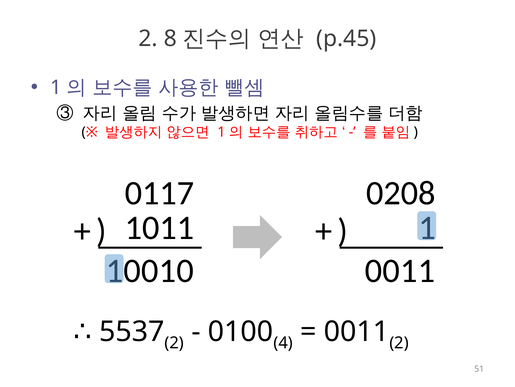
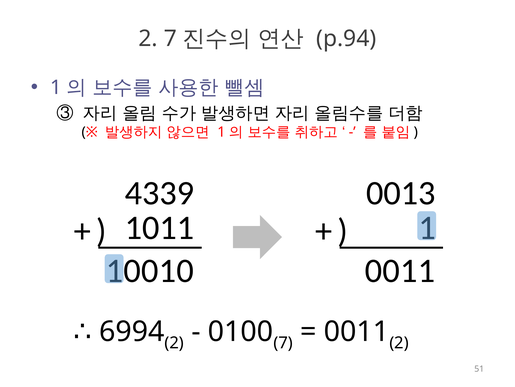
2 8: 8 -> 7 (170, 39)
p.45: p.45 -> p.94 (346, 39)
0117: 0117 -> 4339 (160, 193)
0208: 0208 -> 0013 (401, 193)
5537: 5537 -> 6994 (132, 331)
4: 4 -> 7 (283, 342)
